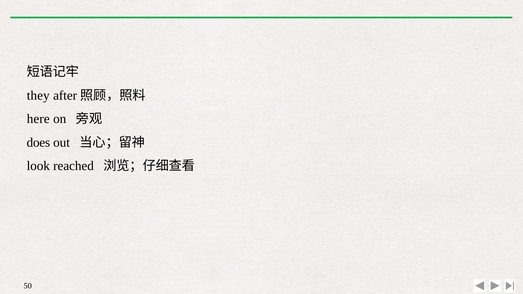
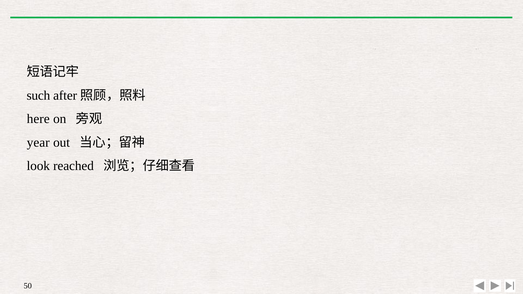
they: they -> such (38, 95)
does: does -> year (38, 142)
